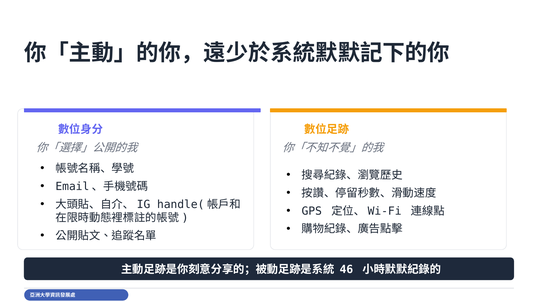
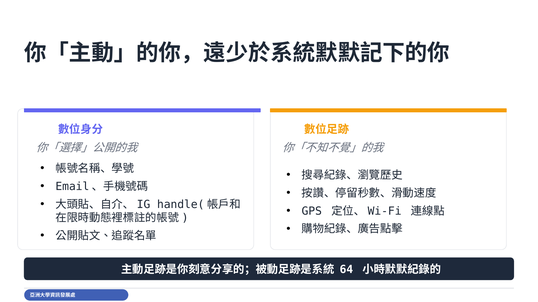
46: 46 -> 64 (346, 270)
